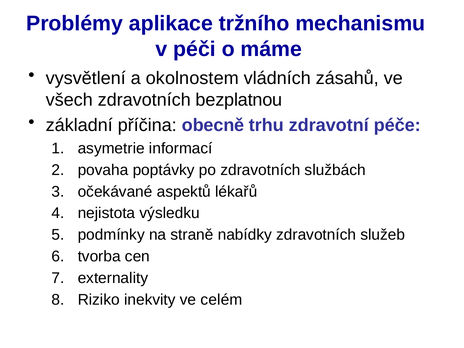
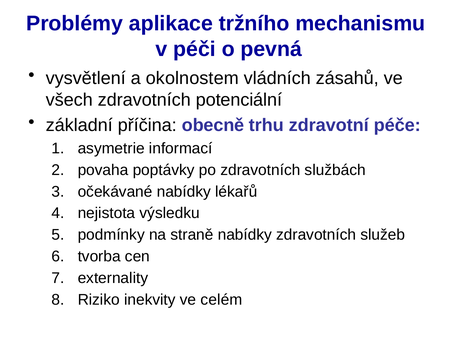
máme: máme -> pevná (271, 49)
bezplatnou: bezplatnou -> potenciální (239, 100)
očekávané aspektů: aspektů -> nabídky (184, 192)
